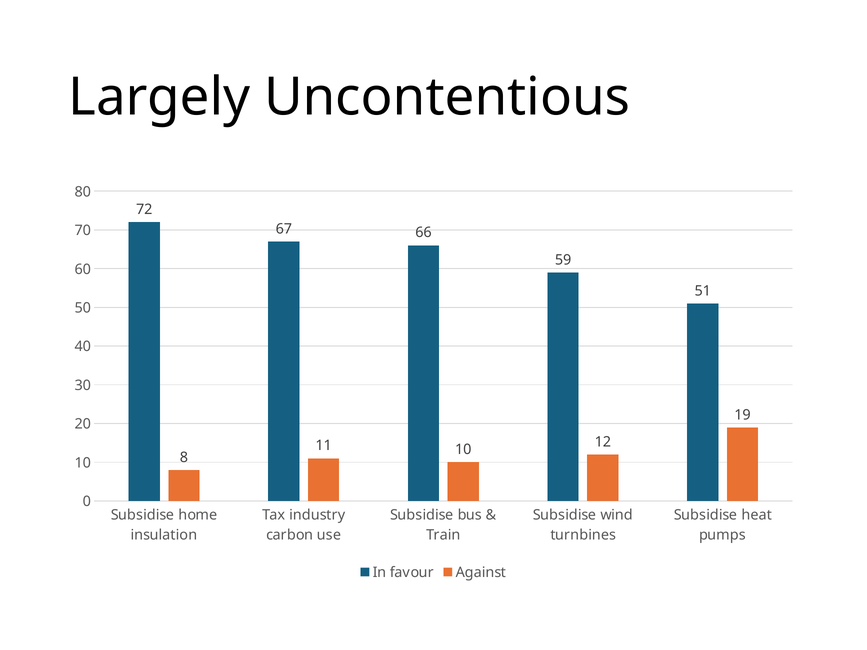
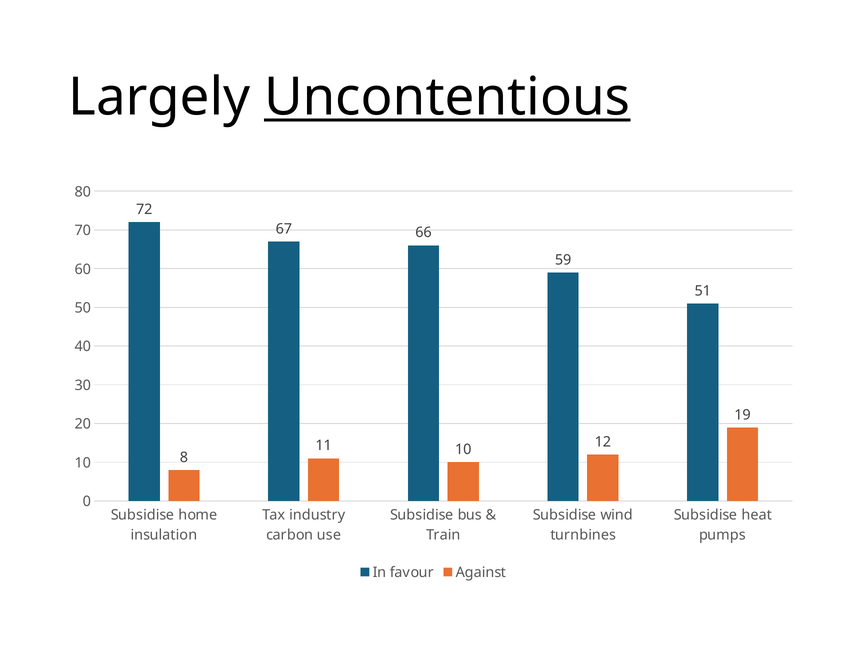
Uncontentious underline: none -> present (447, 97)
